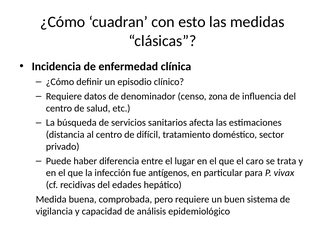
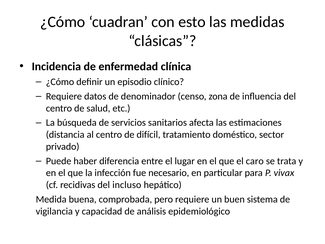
antígenos: antígenos -> necesario (169, 173)
edades: edades -> incluso (127, 185)
